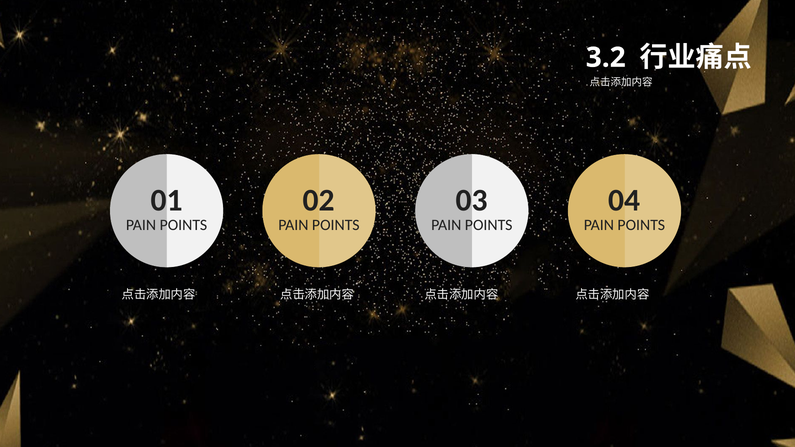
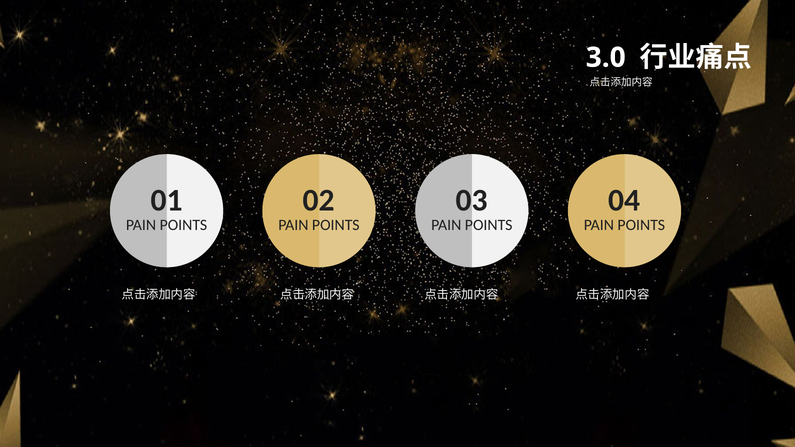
3.2: 3.2 -> 3.0 (606, 58)
